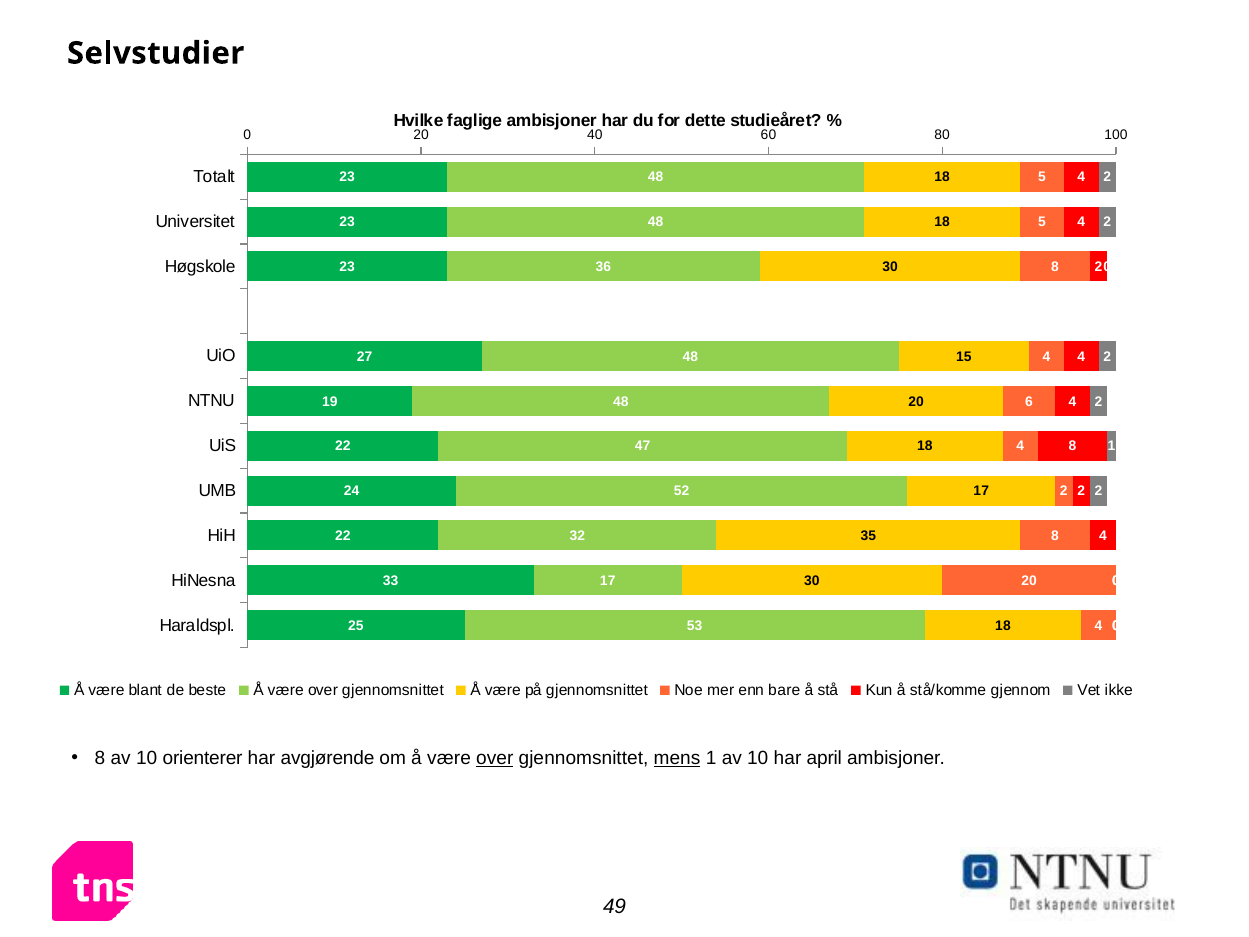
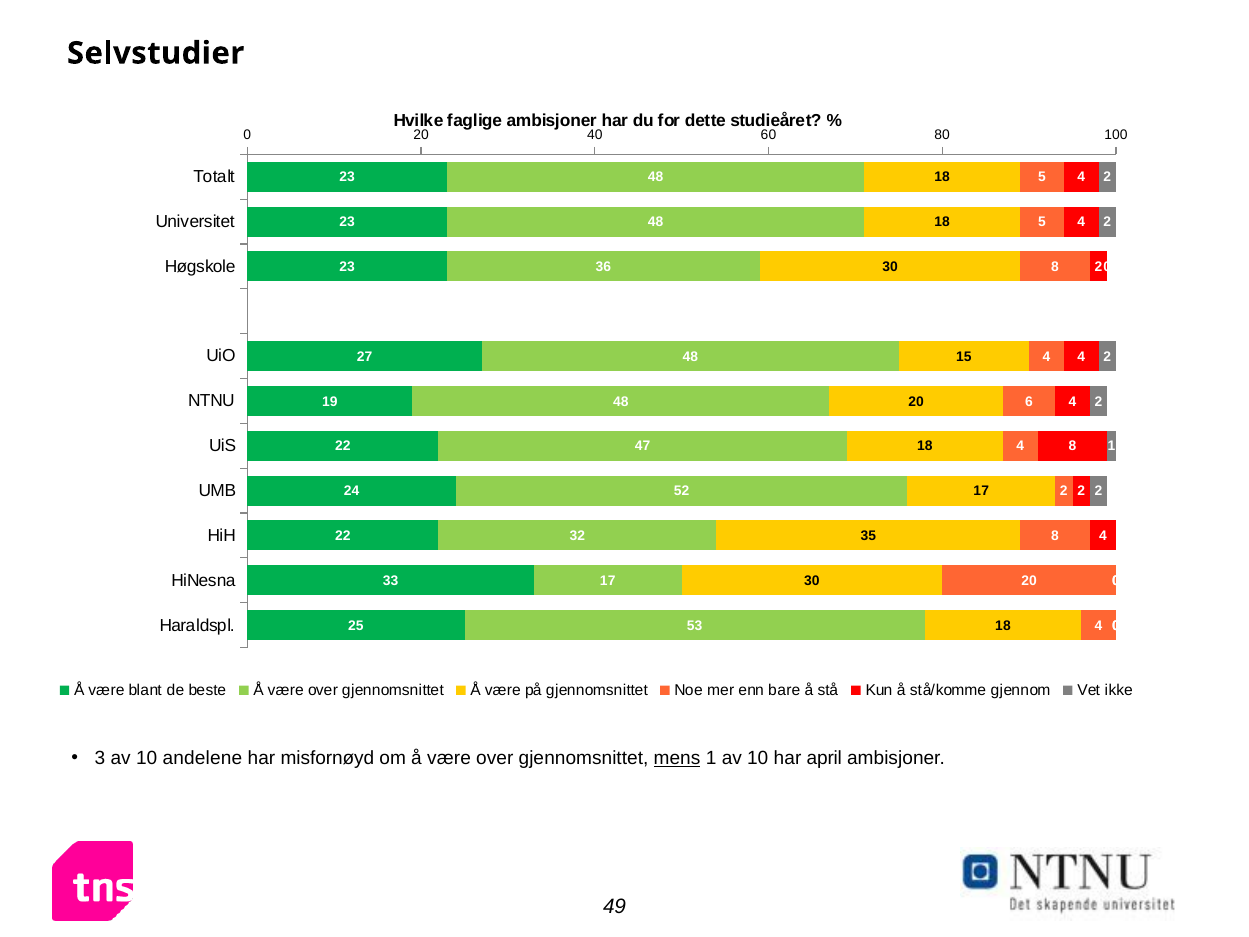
8: 8 -> 3 (100, 758)
orienterer: orienterer -> andelene (202, 758)
avgjørende: avgjørende -> misfornøyd (327, 758)
over underline: present -> none (495, 758)
